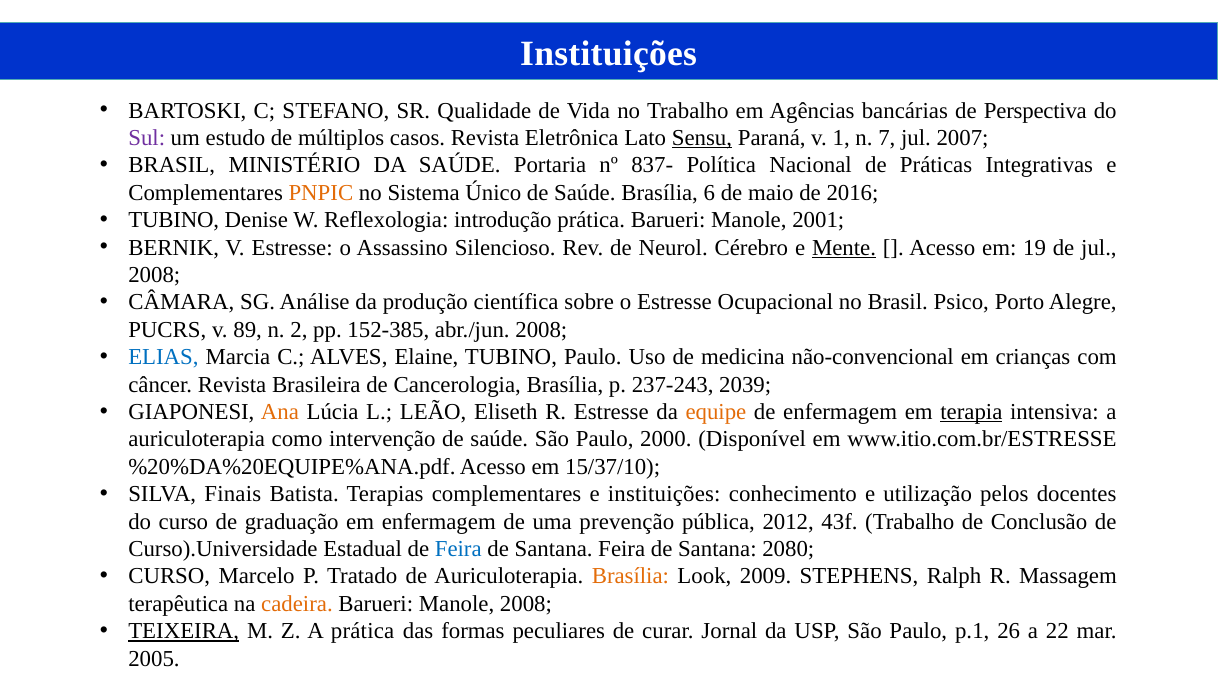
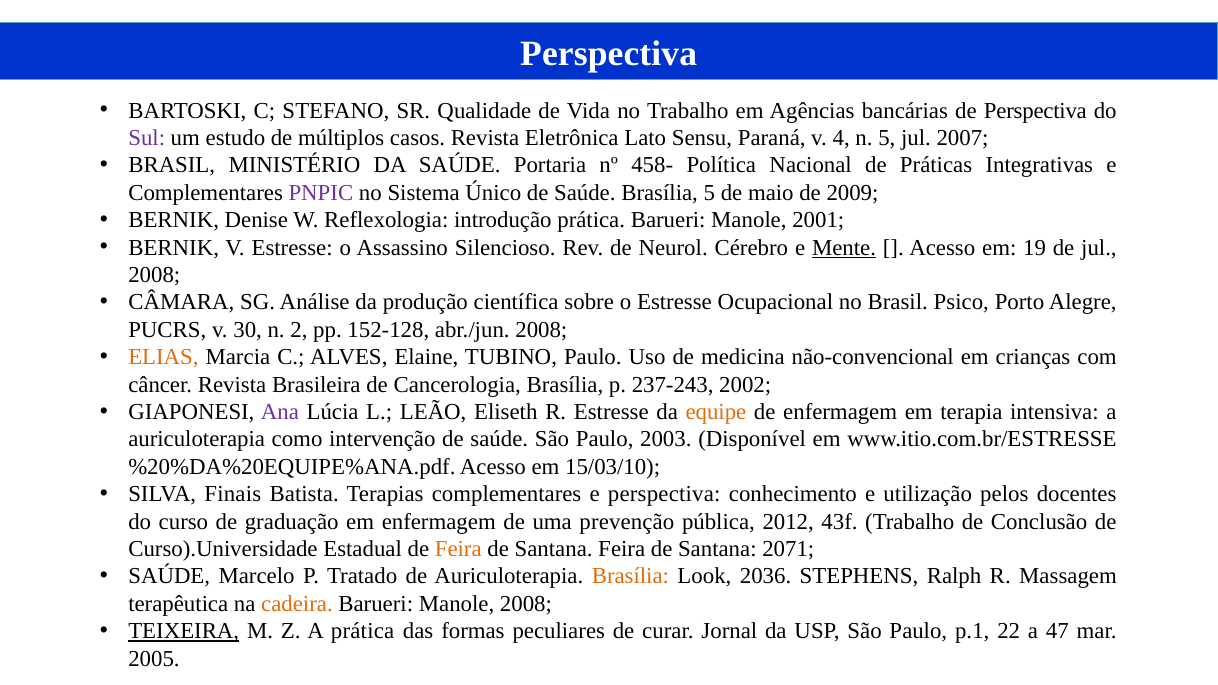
Instituições: Instituições -> Perspectiva (609, 53)
Sensu underline: present -> none (702, 138)
1: 1 -> 4 (841, 138)
n 7: 7 -> 5 (887, 138)
837-: 837- -> 458- (652, 165)
PNPIC colour: orange -> purple (321, 193)
Brasília 6: 6 -> 5 (709, 193)
2016: 2016 -> 2009 (852, 193)
TUBINO: TUBINO -> BERNIK (174, 220)
89: 89 -> 30 (248, 330)
152-385: 152-385 -> 152-128 (388, 330)
ELIAS colour: blue -> orange (163, 357)
2039: 2039 -> 2002 (745, 385)
Ana colour: orange -> purple (280, 412)
terapia underline: present -> none (971, 412)
2000: 2000 -> 2003 (666, 440)
15/37/10: 15/37/10 -> 15/03/10 (613, 467)
e instituições: instituições -> perspectiva (664, 494)
Feira colour: blue -> orange (458, 549)
2080: 2080 -> 2071 (788, 549)
CURSO: CURSO -> SAÚDE (169, 577)
2009: 2009 -> 2036 (766, 577)
26: 26 -> 22 (1009, 631)
22: 22 -> 47 (1057, 631)
